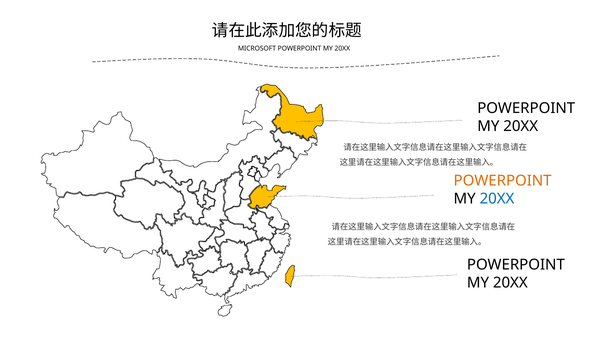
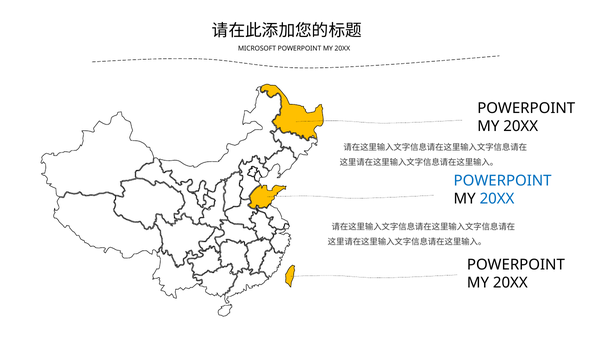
POWERPOINT colour: orange -> blue (503, 181)
